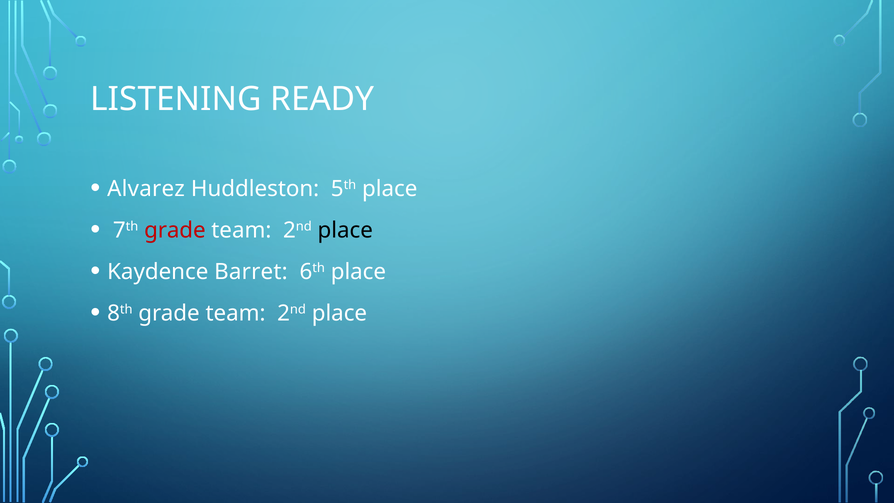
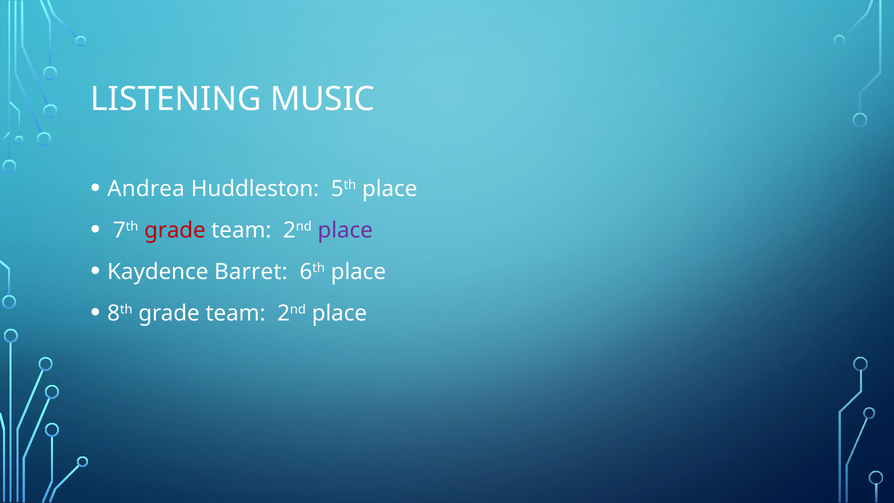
READY: READY -> MUSIC (322, 99)
Alvarez: Alvarez -> Andrea (146, 189)
place colour: black -> purple (345, 230)
